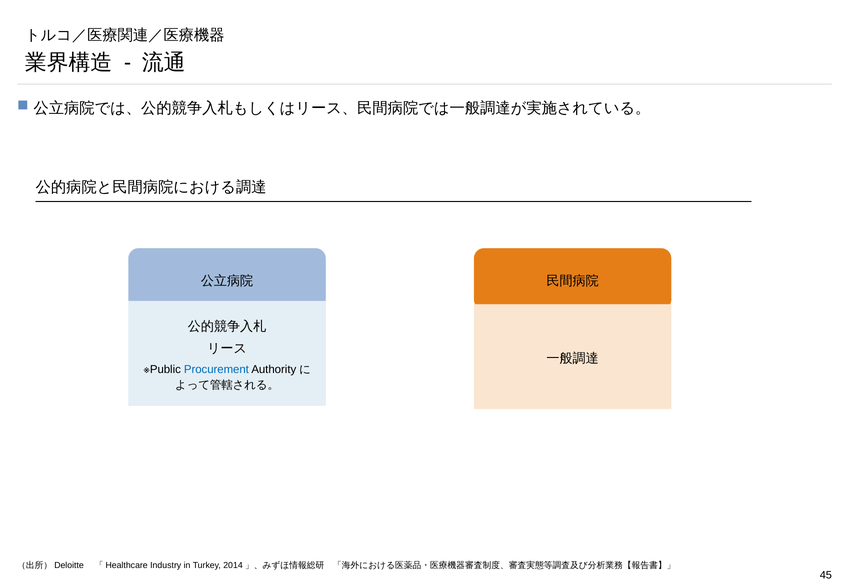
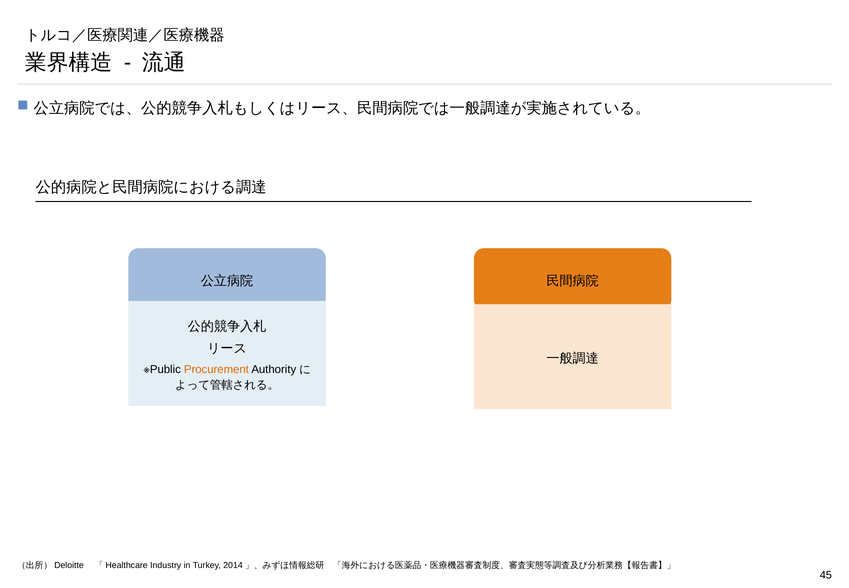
Procurement colour: blue -> orange (216, 369)
